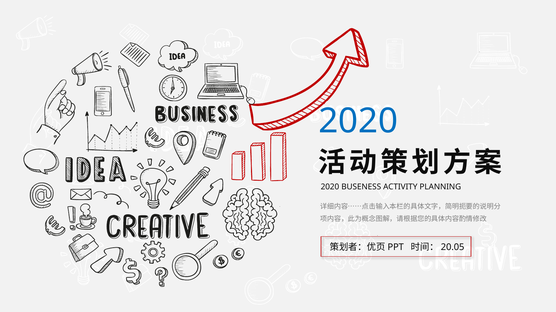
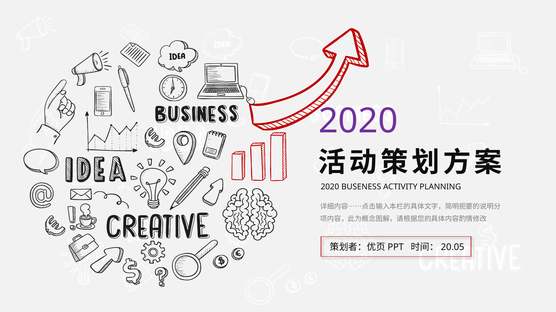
2020 colour: blue -> purple (358, 121)
